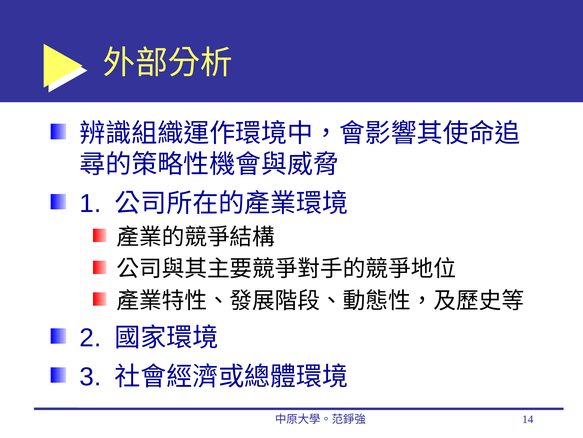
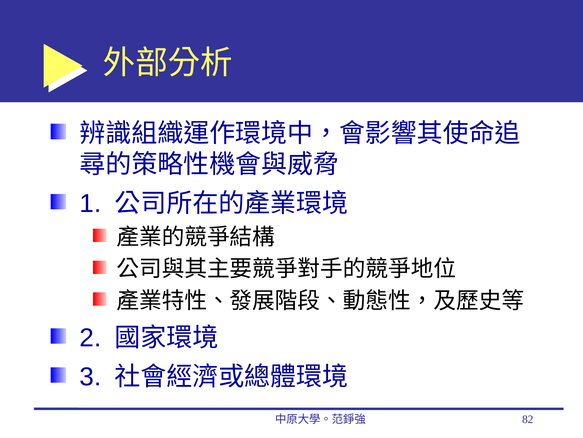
14: 14 -> 82 (528, 419)
